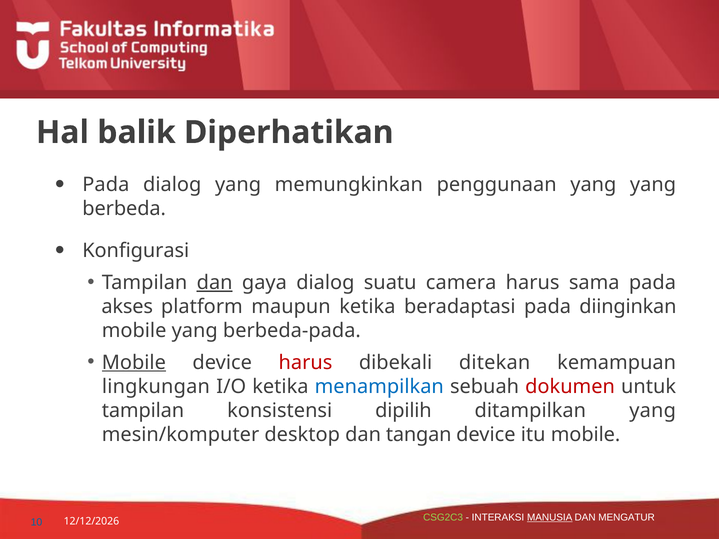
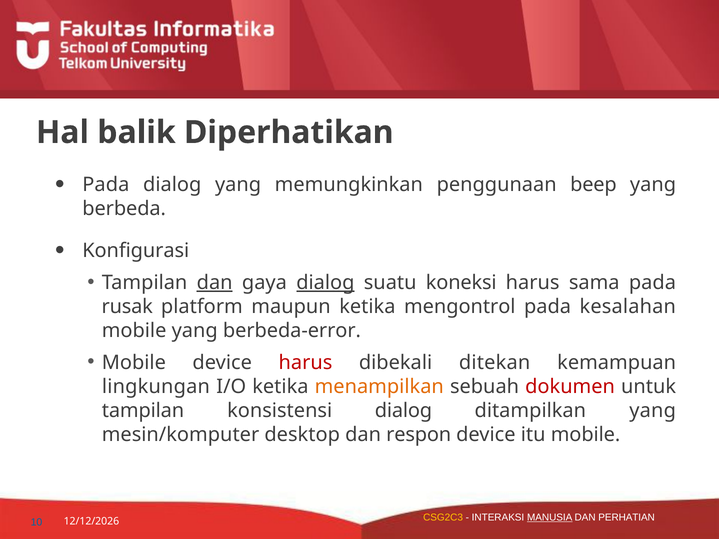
penggunaan yang: yang -> beep (593, 185)
dialog underline: none -> present (325, 283)
camera: camera -> koneksi (461, 283)
akses: akses -> rusak (127, 307)
beradaptasi: beradaptasi -> mengontrol (460, 307)
diinginkan: diinginkan -> kesalahan (628, 307)
berbeda-pada: berbeda-pada -> berbeda-error (292, 331)
Mobile underline: present -> none (134, 363)
menampilkan colour: blue -> orange (379, 387)
konsistensi dipilih: dipilih -> dialog (403, 411)
tangan: tangan -> respon (419, 435)
CSG2C3 colour: light green -> yellow (443, 518)
MENGATUR: MENGATUR -> PERHATIAN (627, 518)
